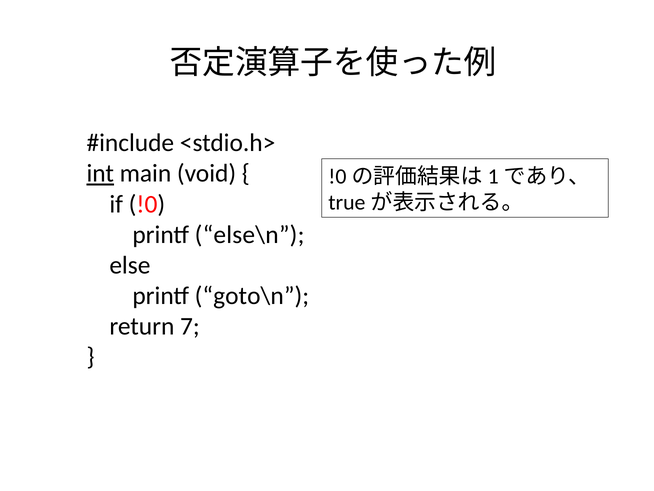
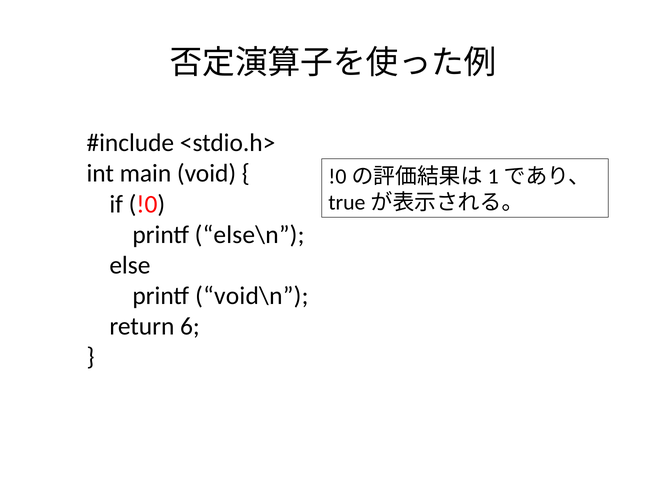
int underline: present -> none (100, 173)
goto\n: goto\n -> void\n (252, 296)
7: 7 -> 6 (190, 326)
